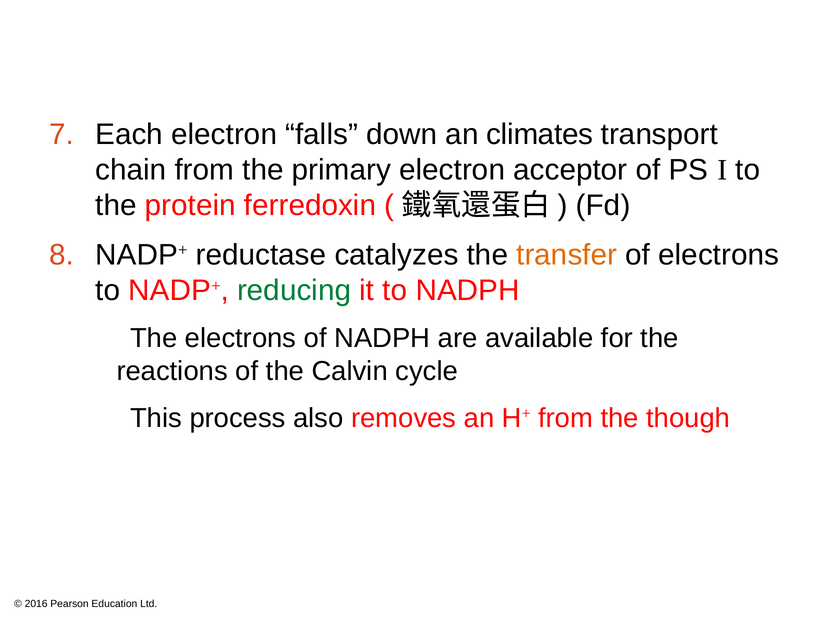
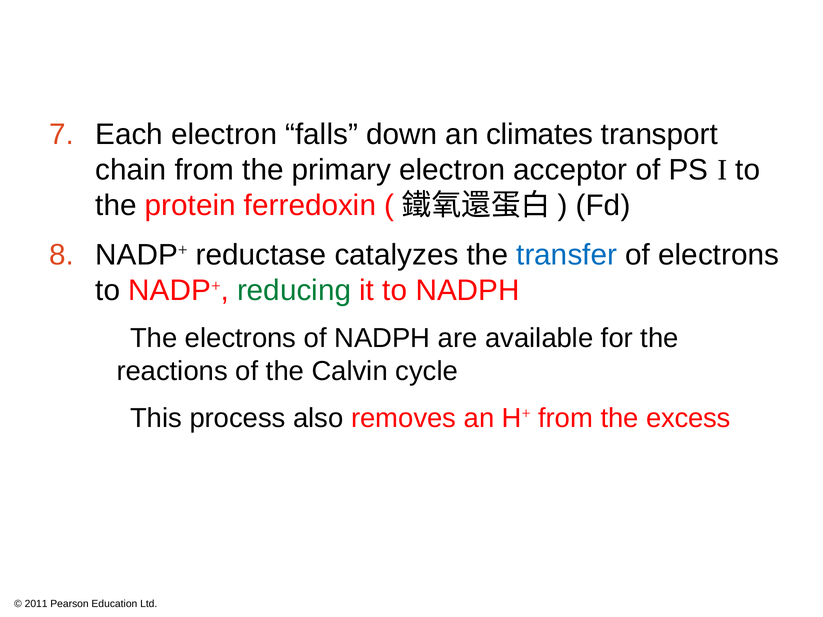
transfer colour: orange -> blue (567, 255)
though: though -> excess (688, 418)
2016: 2016 -> 2011 (36, 604)
